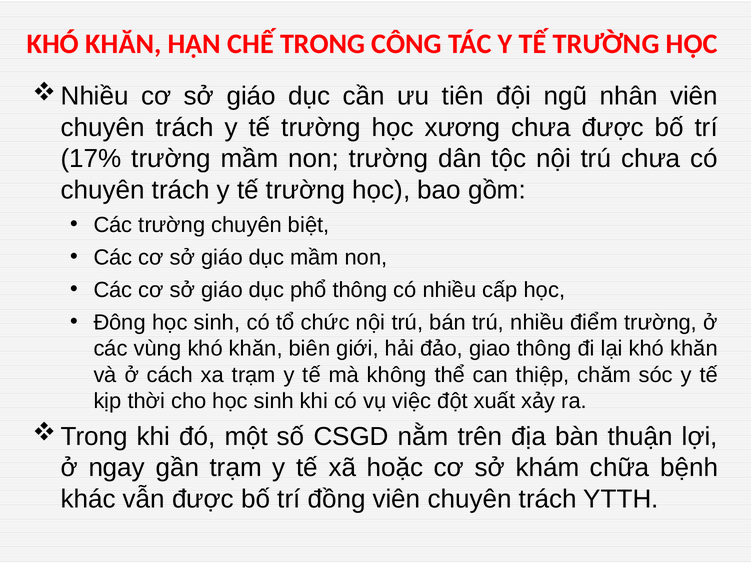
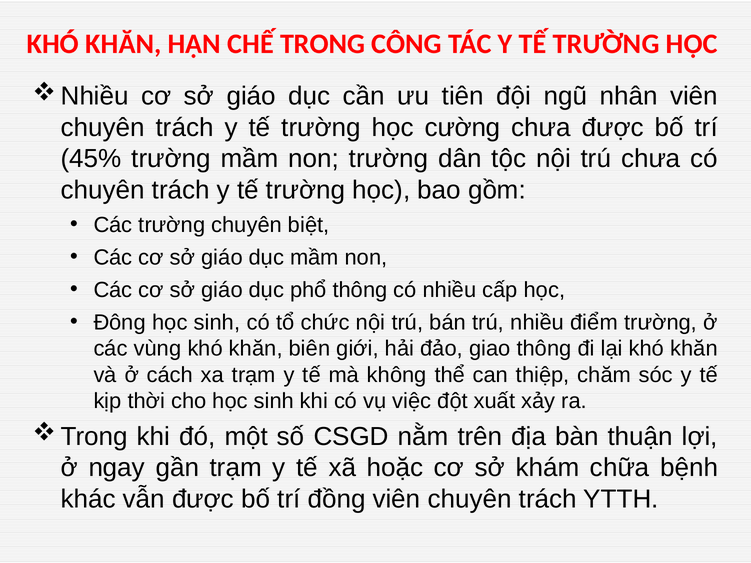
xương: xương -> cường (463, 128)
17%: 17% -> 45% (91, 159)
